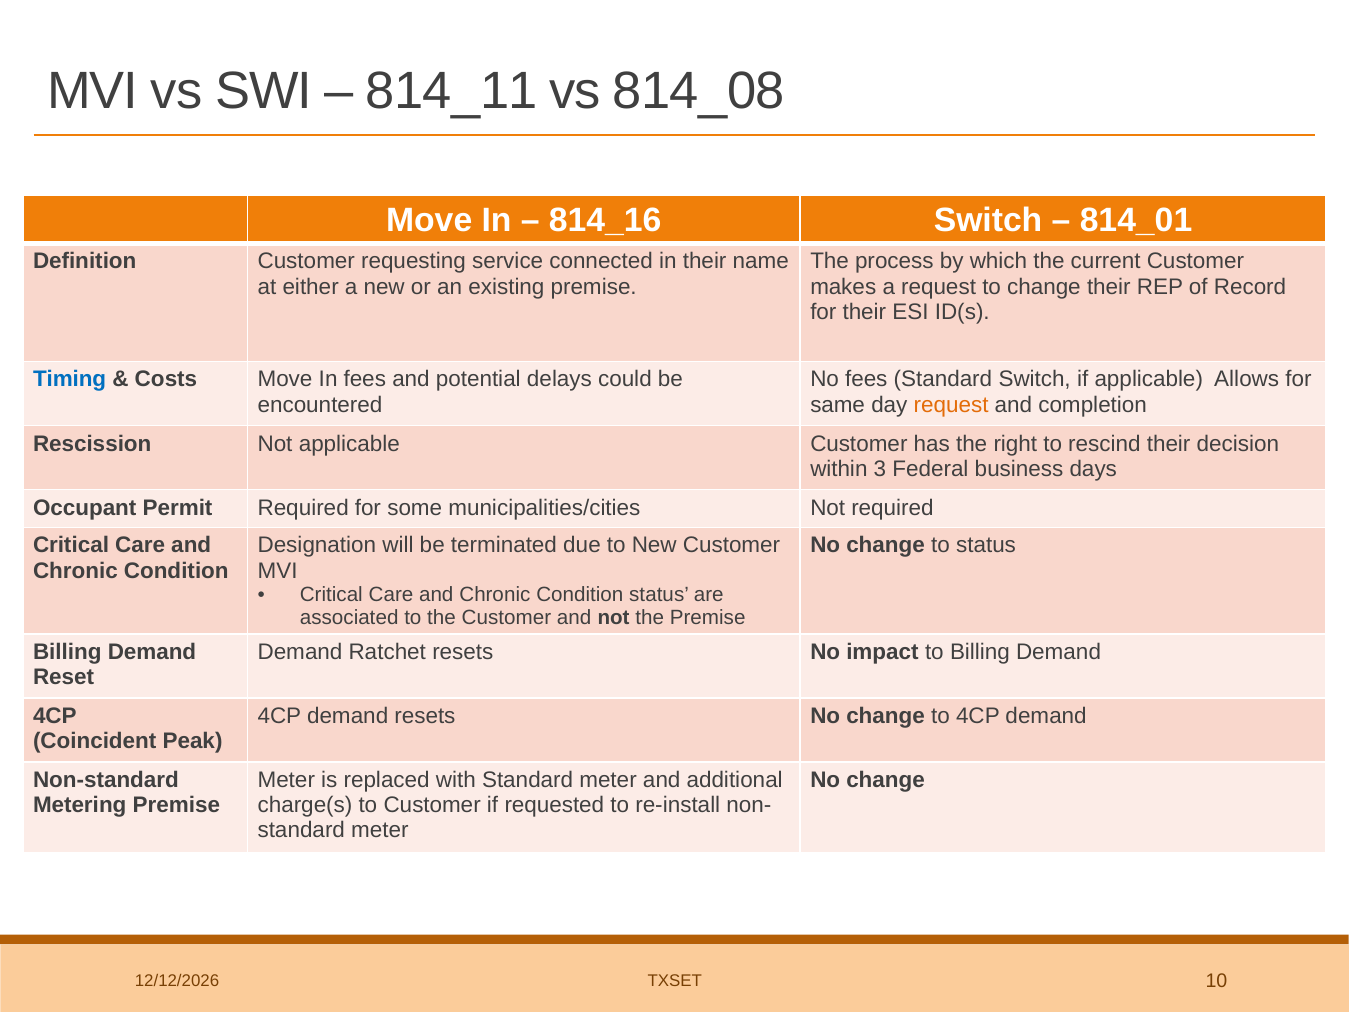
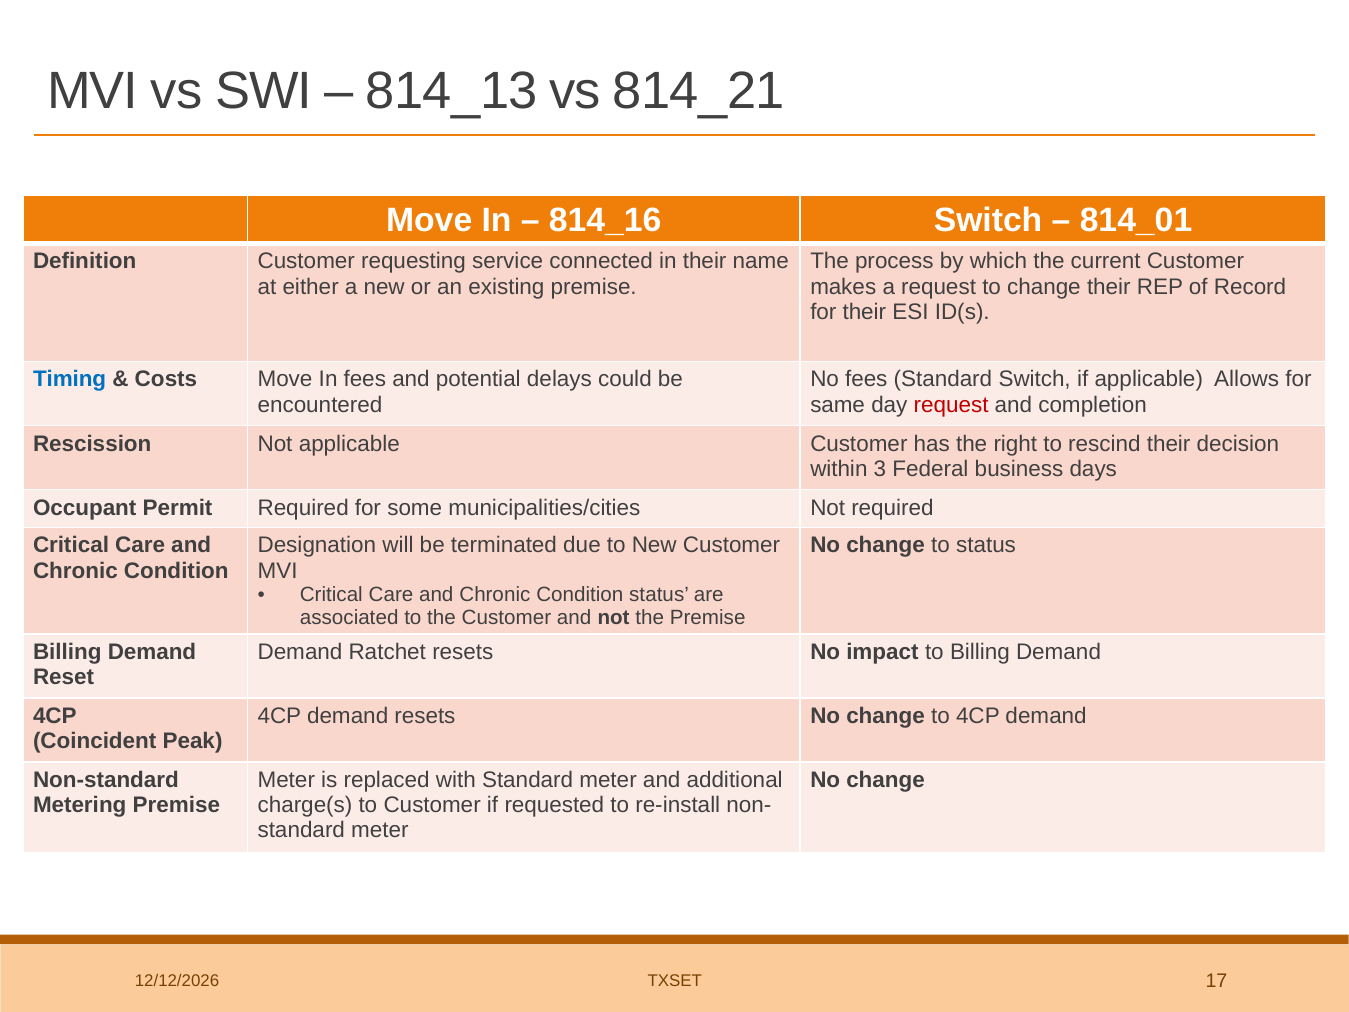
814_11: 814_11 -> 814_13 (452, 92)
814_08: 814_08 -> 814_21 (699, 92)
request colour: orange -> red (951, 405)
10: 10 -> 17 (1216, 981)
